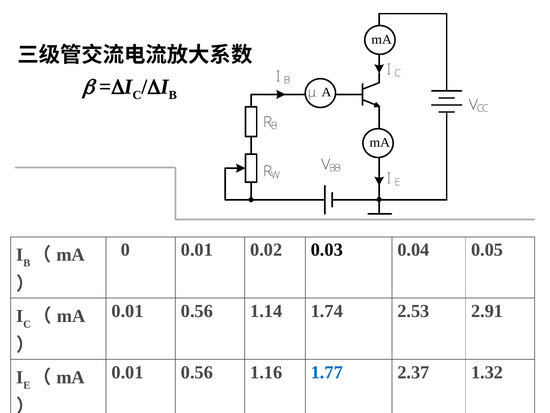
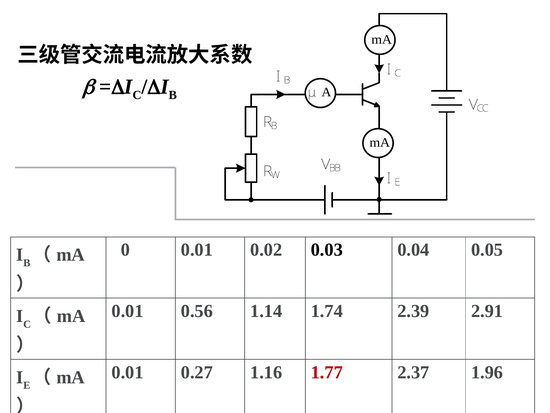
2.53: 2.53 -> 2.39 (413, 311)
0.56: 0.56 -> 0.27 (197, 372)
1.77 colour: blue -> red (327, 372)
1.32: 1.32 -> 1.96 (487, 372)
